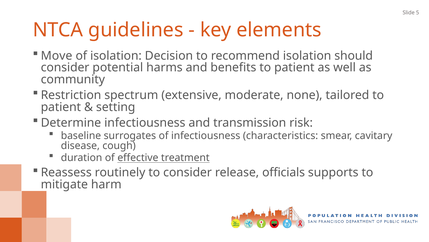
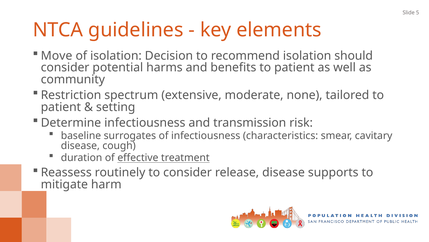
release officials: officials -> disease (284, 172)
